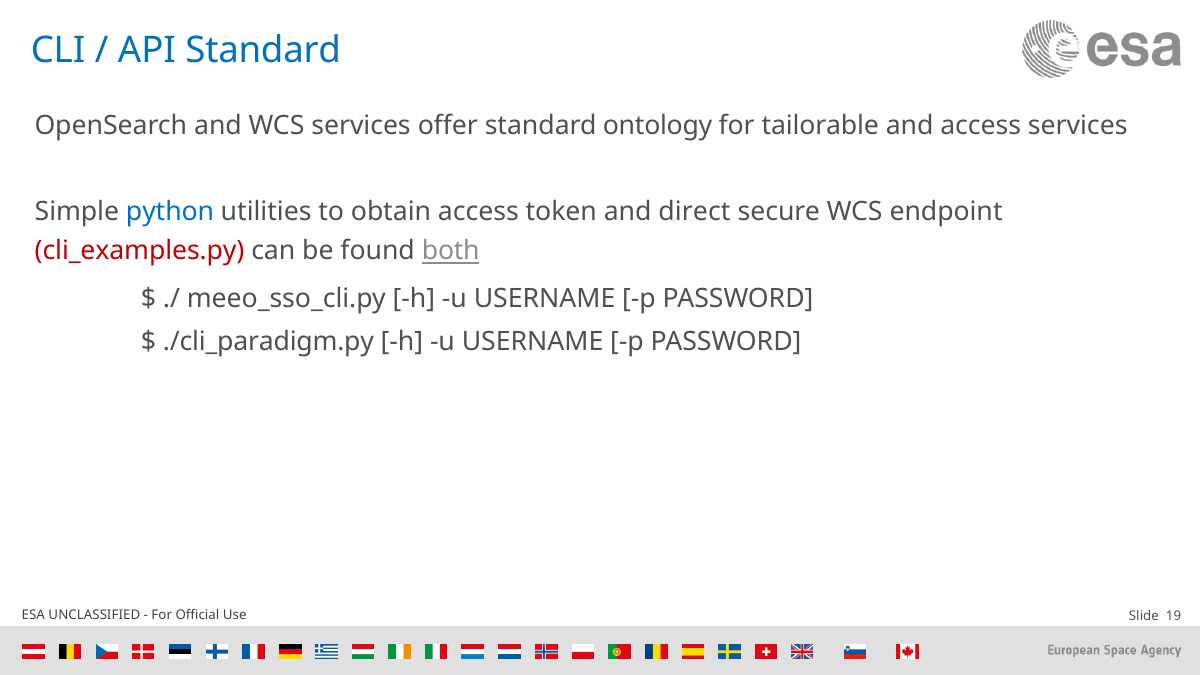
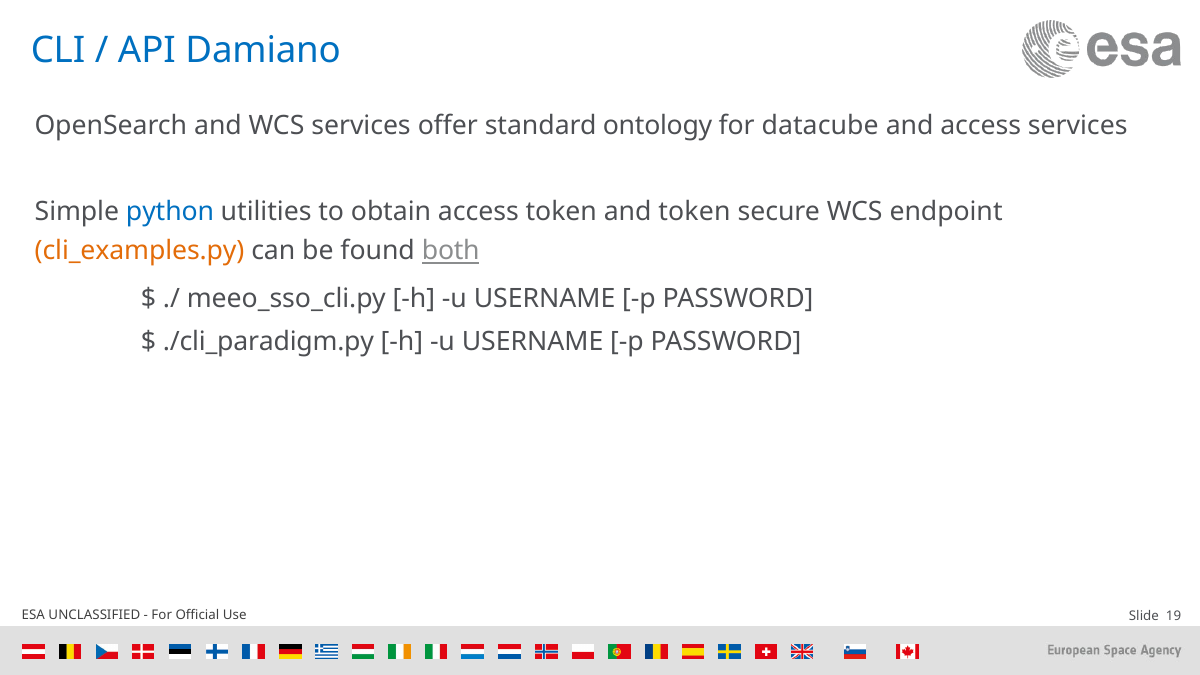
API Standard: Standard -> Damiano (263, 50)
tailorable: tailorable -> datacube (820, 125)
and direct: direct -> token (694, 212)
cli_examples.py colour: red -> orange (140, 251)
